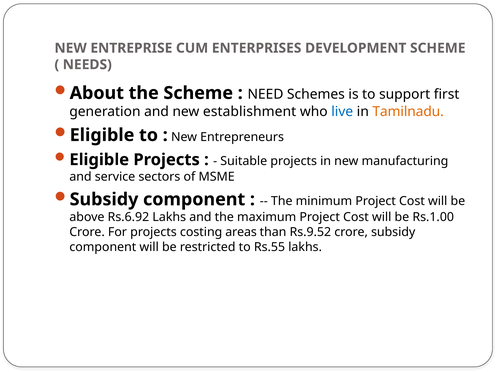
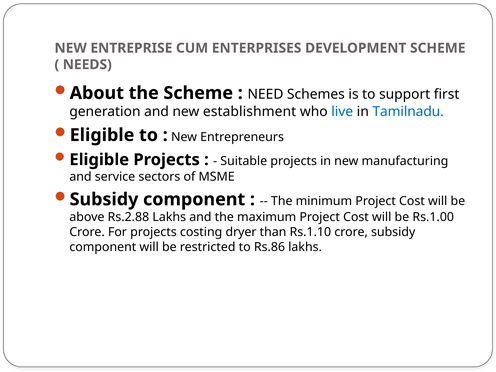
Tamilnadu colour: orange -> blue (408, 112)
Rs.6.92: Rs.6.92 -> Rs.2.88 (128, 217)
areas: areas -> dryer (241, 232)
Rs.9.52: Rs.9.52 -> Rs.1.10 (310, 232)
Rs.55: Rs.55 -> Rs.86 (269, 247)
